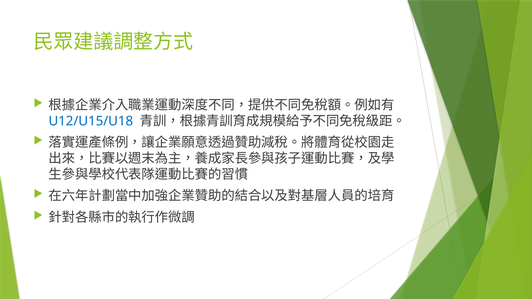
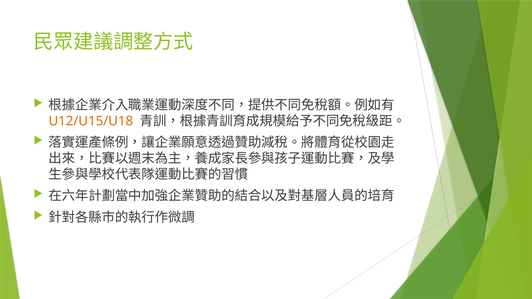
U12/U15/U18 colour: blue -> orange (91, 121)
